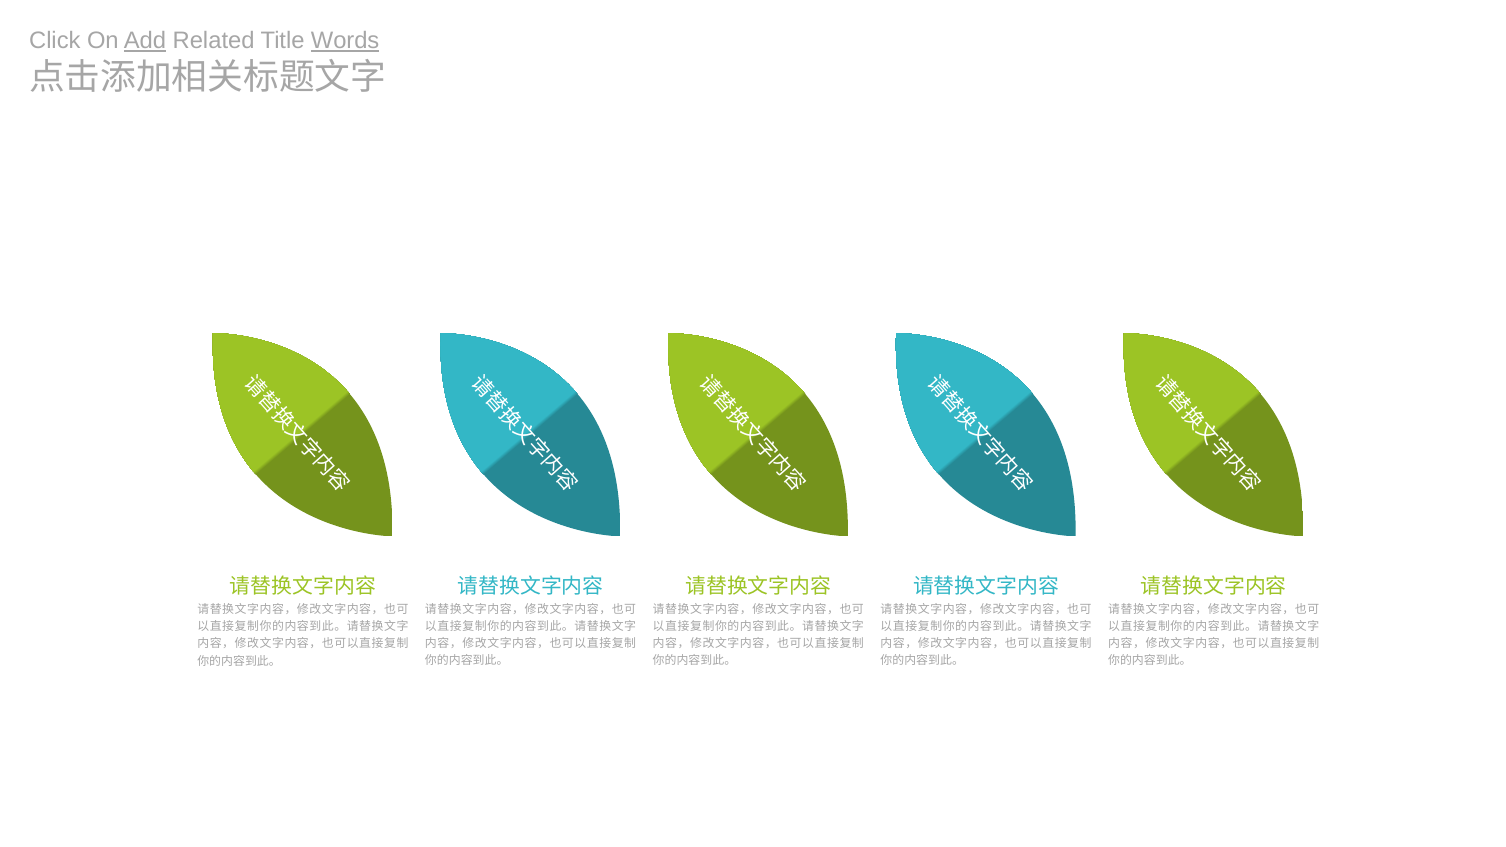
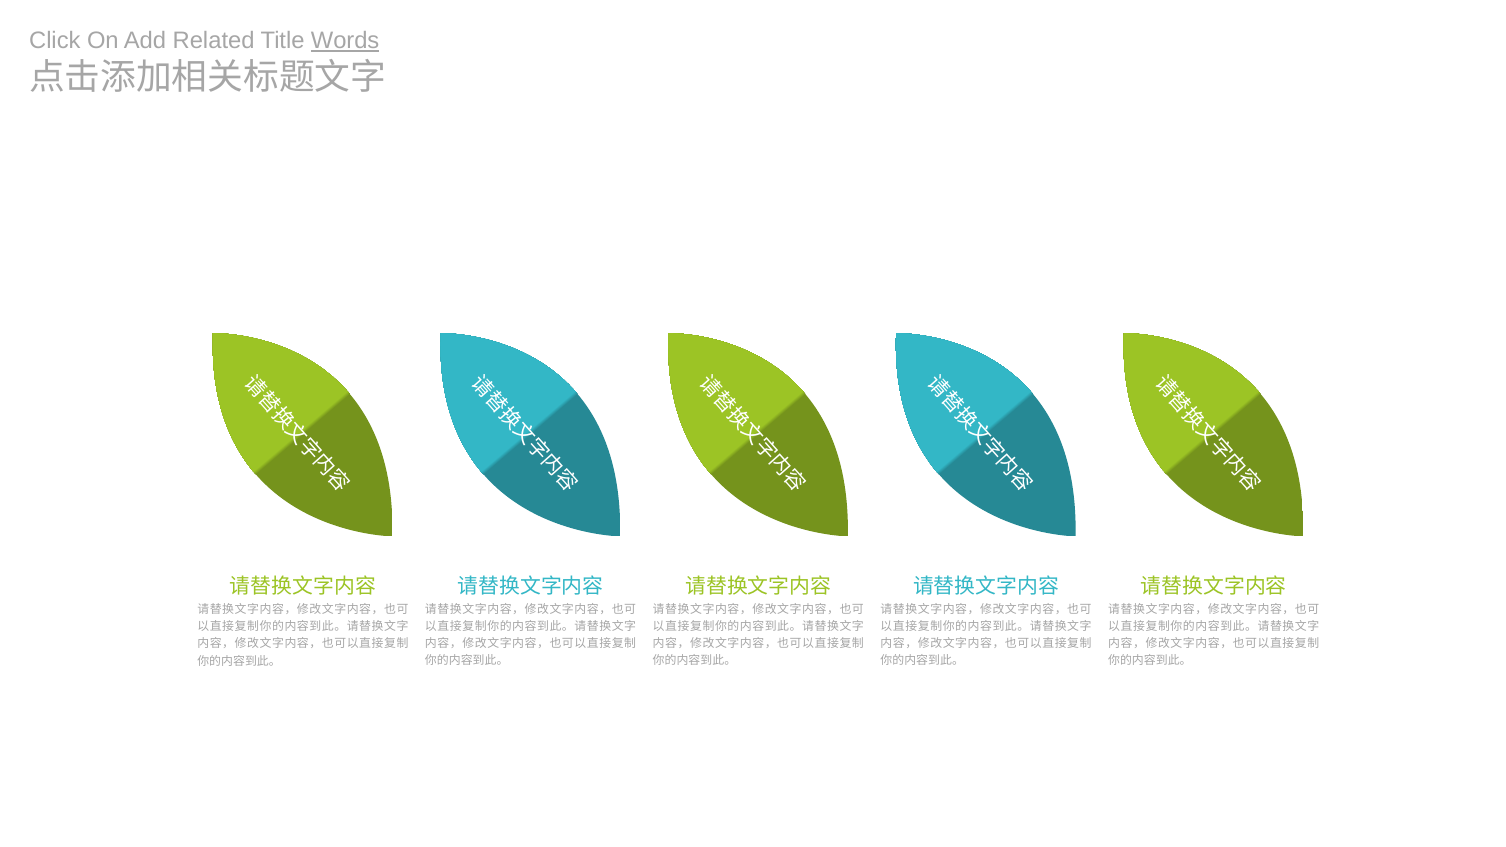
Add underline: present -> none (145, 41)
